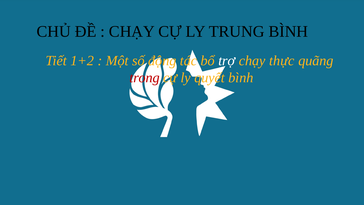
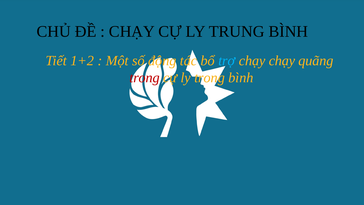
trợ colour: white -> light blue (227, 61)
chạy thực: thực -> chạy (282, 61)
ly quyết: quyết -> trong (210, 78)
